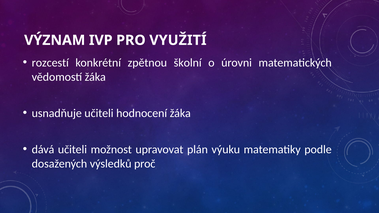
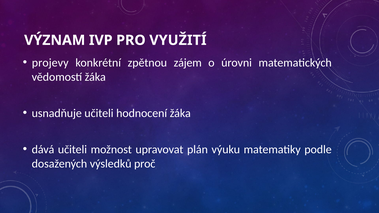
rozcestí: rozcestí -> projevy (50, 63)
školní: školní -> zájem (188, 63)
